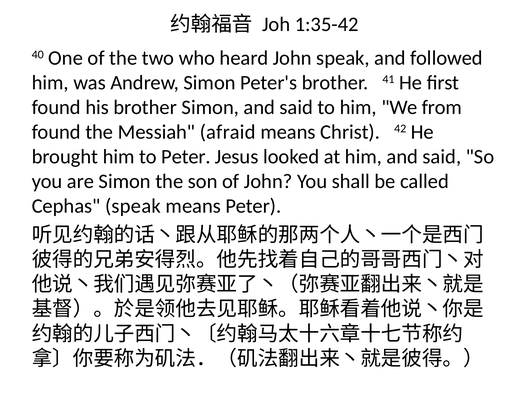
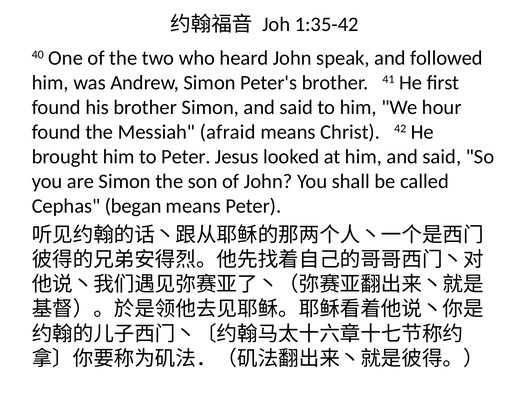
from: from -> hour (442, 107)
Cephas speak: speak -> began (133, 206)
